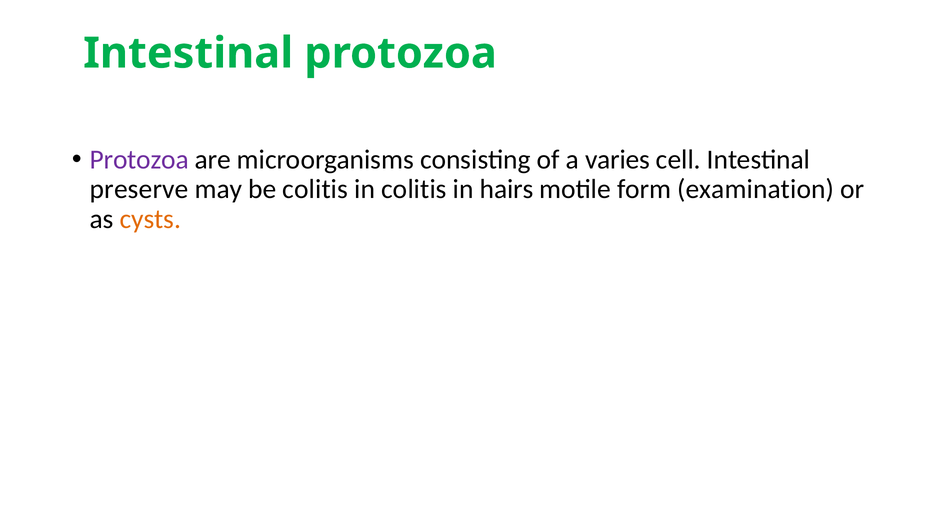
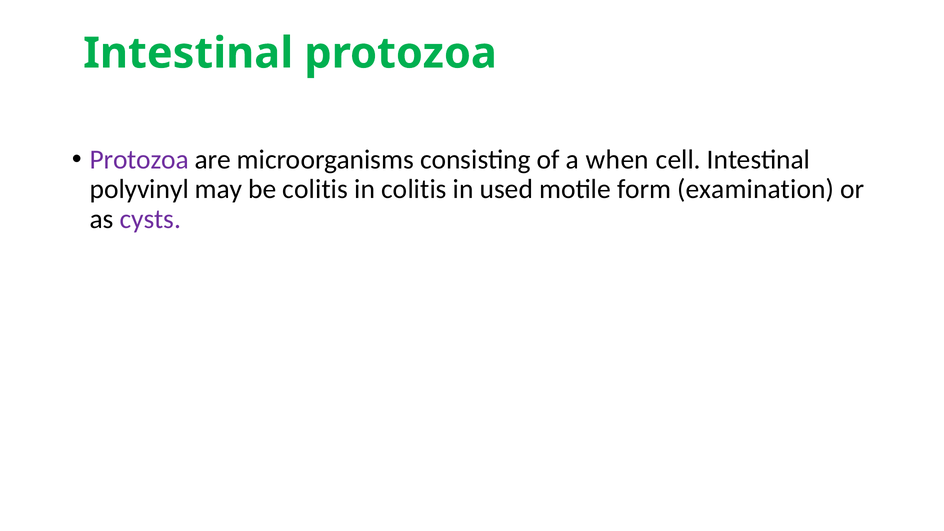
varies: varies -> when (617, 160)
preserve: preserve -> polyvinyl (139, 189)
hairs: hairs -> used (506, 189)
cysts colour: orange -> purple (150, 219)
